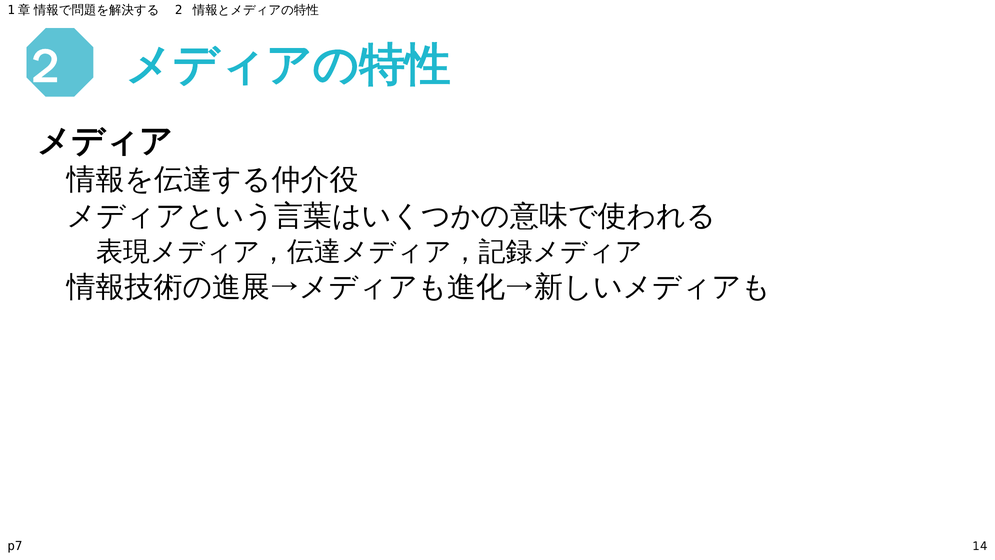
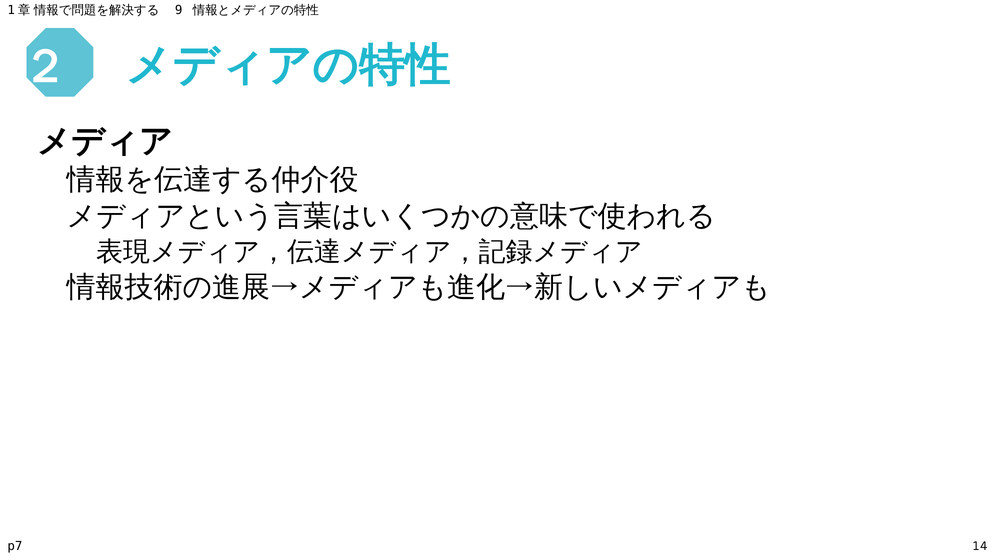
2: 2 -> 9 (179, 10)
